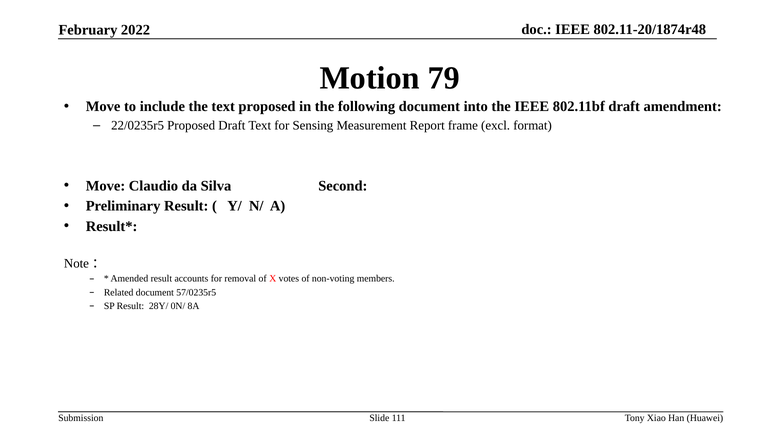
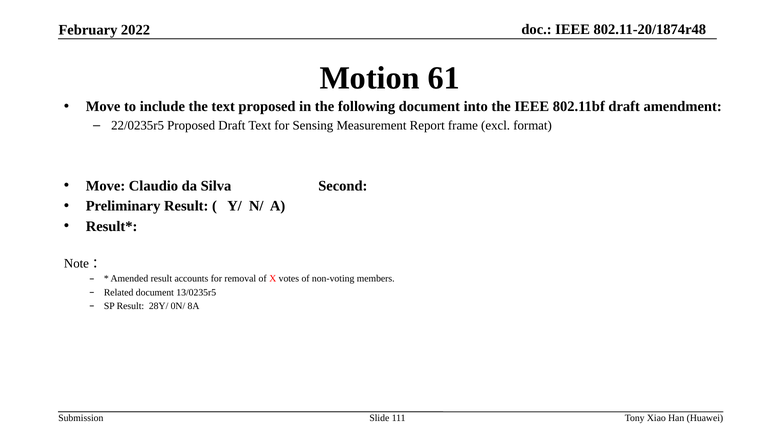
79: 79 -> 61 (444, 78)
57/0235r5: 57/0235r5 -> 13/0235r5 (196, 292)
